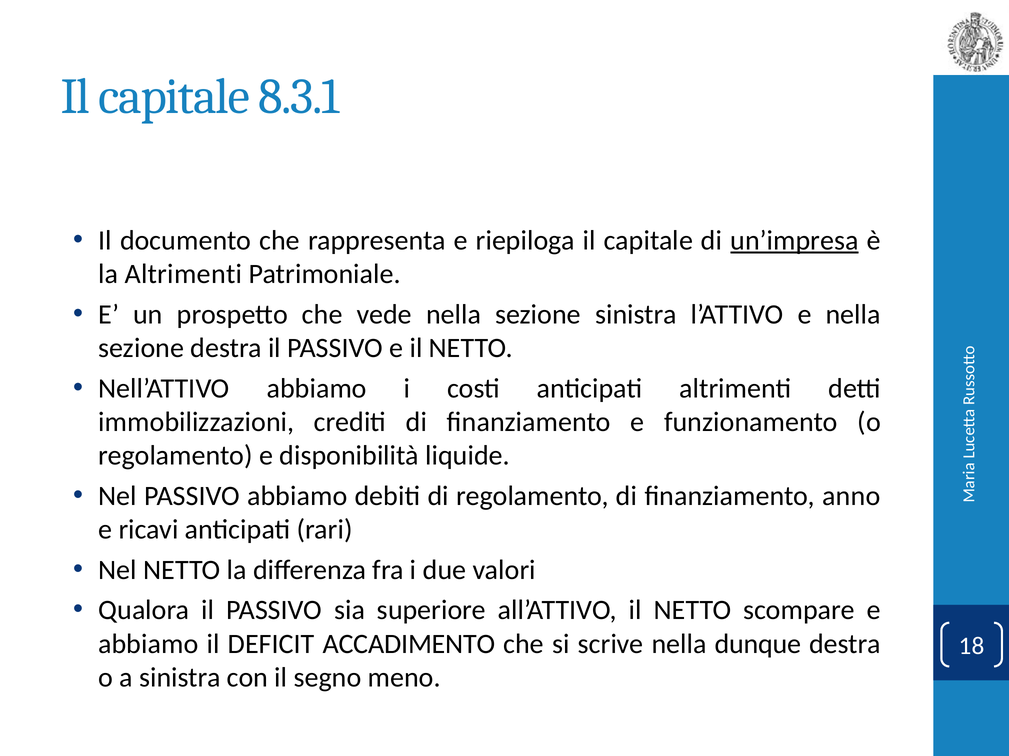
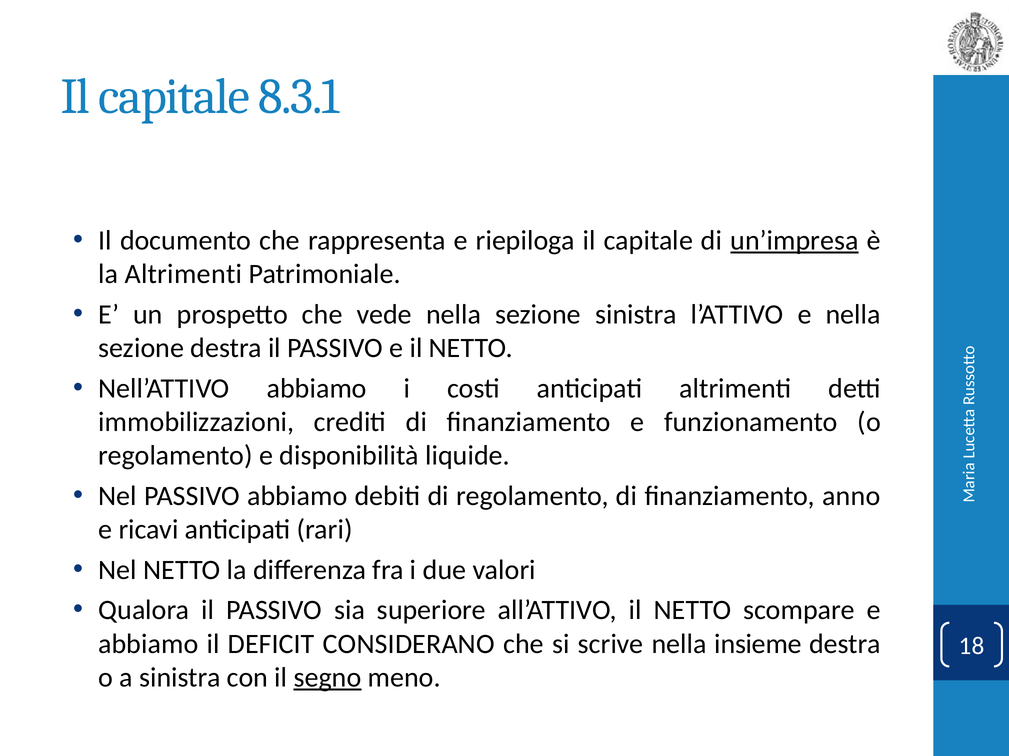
ACCADIMENTO: ACCADIMENTO -> CONSIDERANO (409, 644)
dunque: dunque -> insieme (758, 644)
segno underline: none -> present (327, 678)
